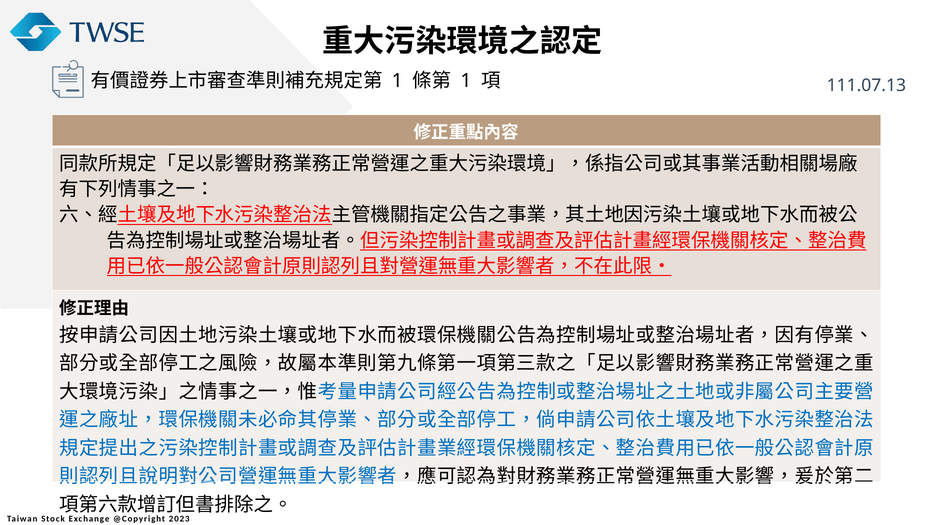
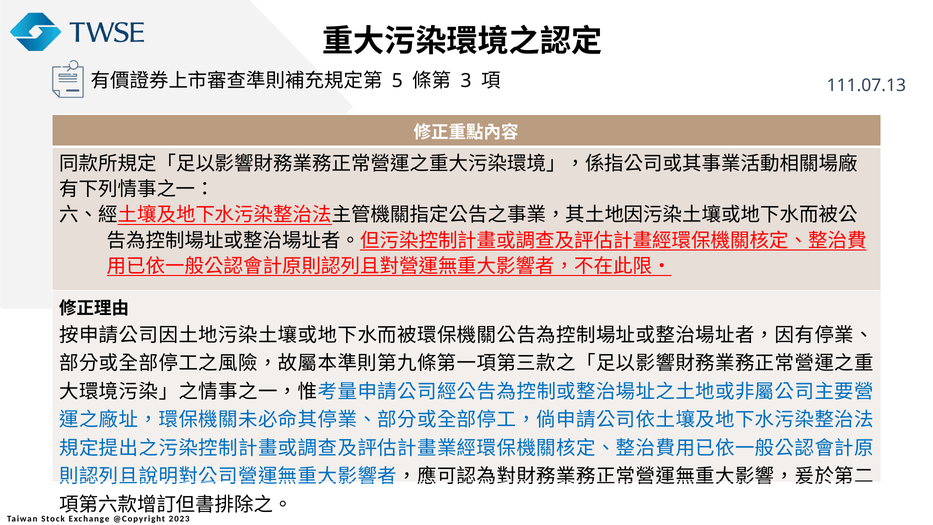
1: 1 -> 5 (397, 81)
1: 1 -> 3 (466, 81)
